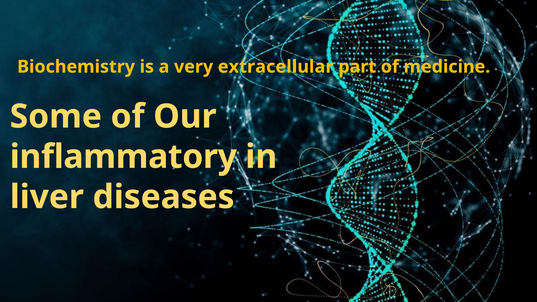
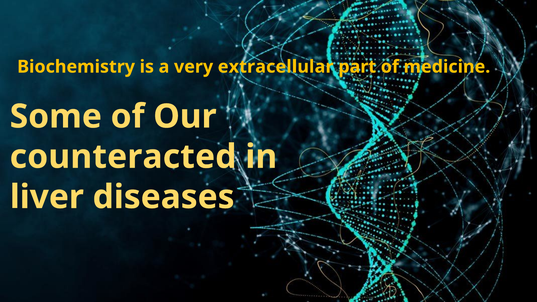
inflammatory: inflammatory -> counteracted (123, 157)
